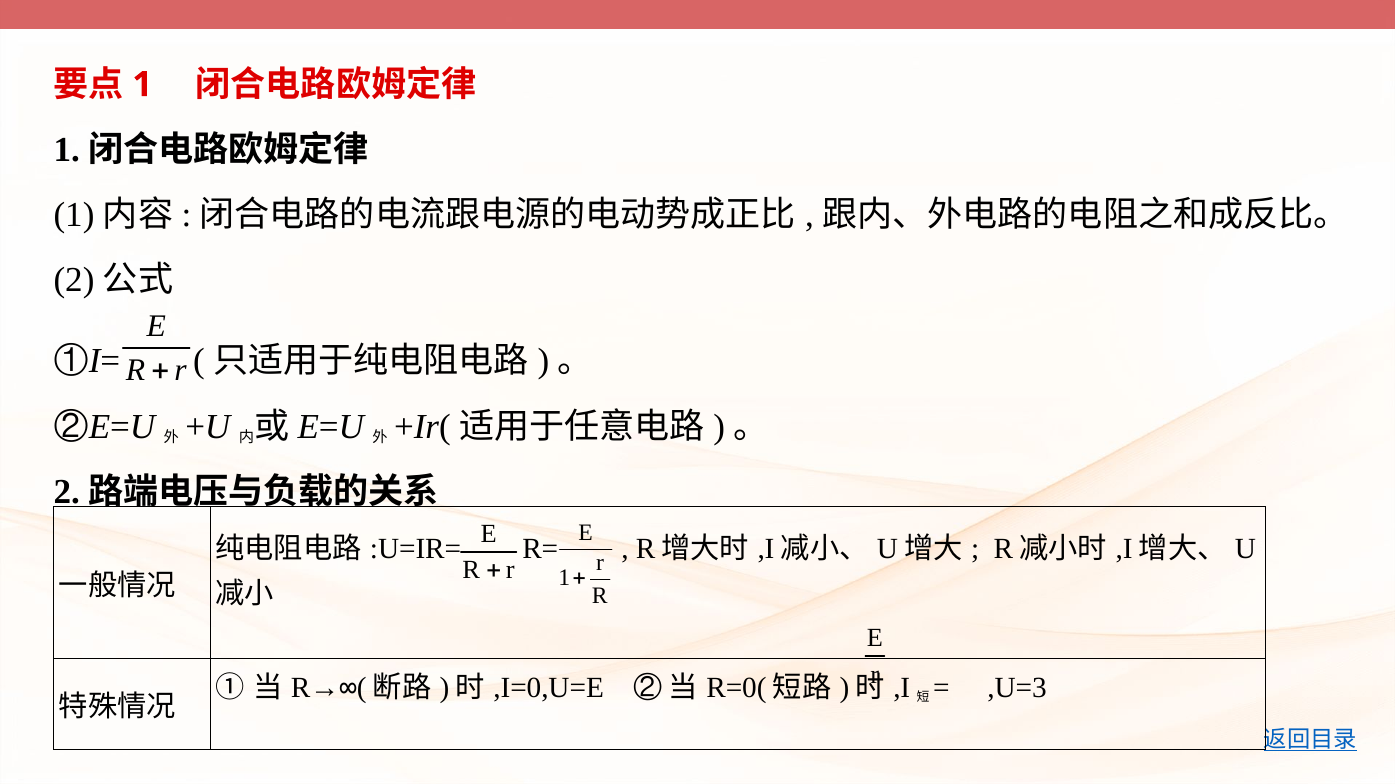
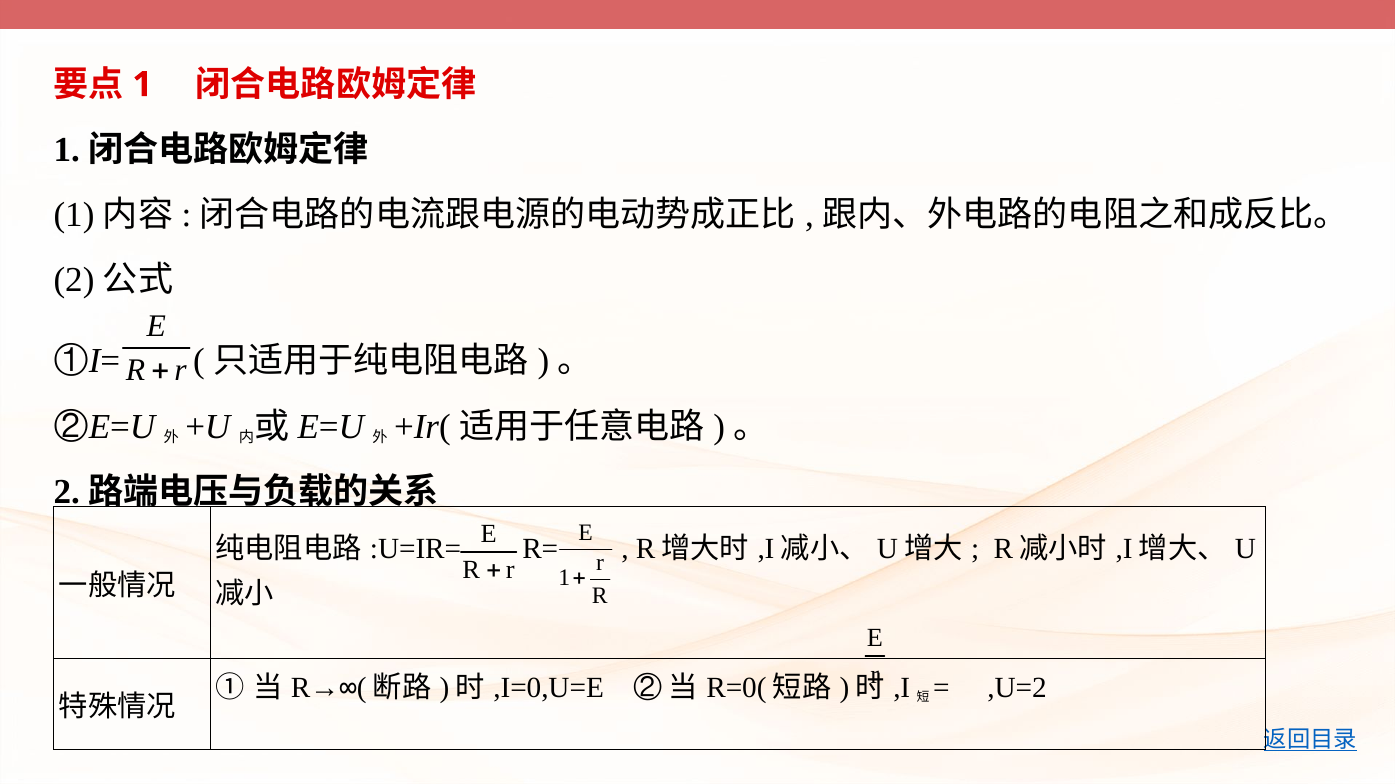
,U=3: ,U=3 -> ,U=2 (1017, 688)
